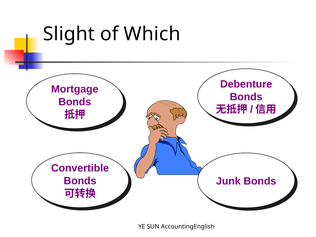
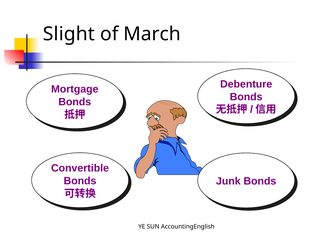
Which: Which -> March (152, 34)
